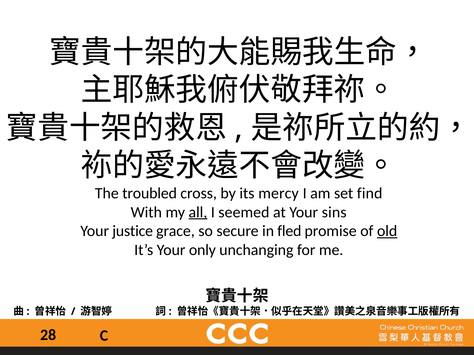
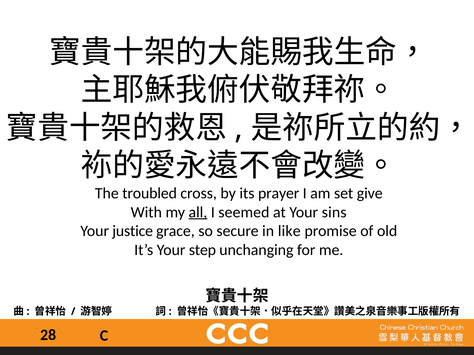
mercy: mercy -> prayer (279, 193)
find: find -> give (370, 193)
fled: fled -> like (289, 231)
old underline: present -> none (387, 231)
only: only -> step (202, 250)
